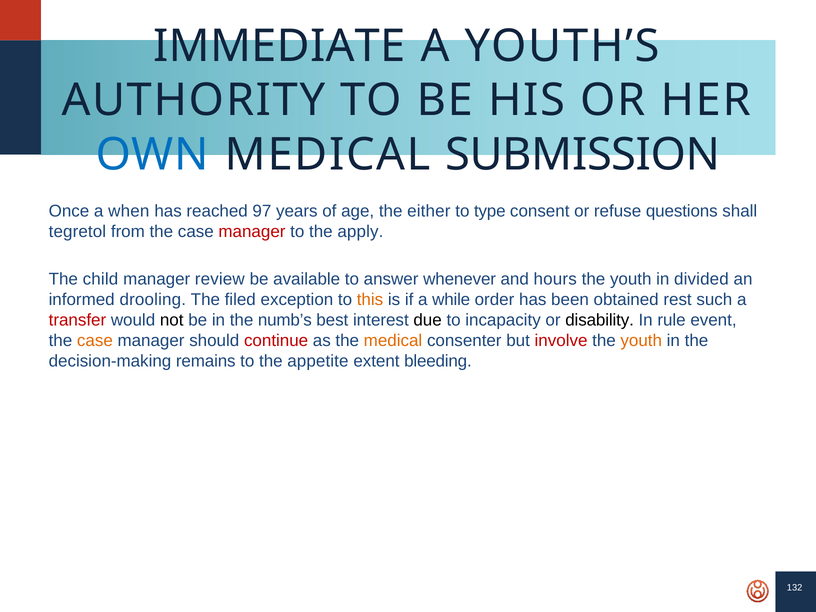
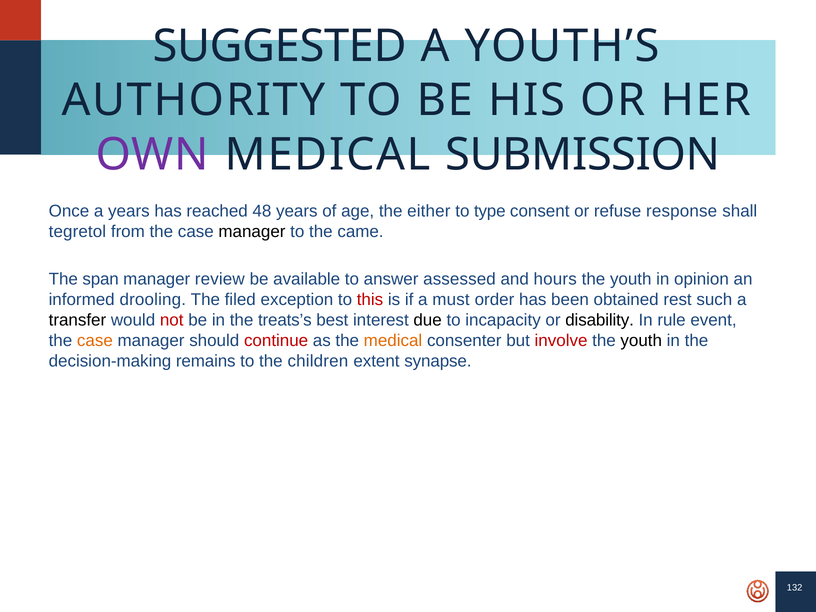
IMMEDIATE: IMMEDIATE -> SUGGESTED (280, 46)
OWN colour: blue -> purple (152, 155)
a when: when -> years (129, 211)
97: 97 -> 48 (262, 211)
questions: questions -> response (682, 211)
manager colour: red -> black (252, 232)
apply: apply -> came (360, 232)
child: child -> span (101, 279)
whenever: whenever -> assessed (459, 279)
divided: divided -> opinion (701, 279)
this colour: orange -> red (370, 300)
while: while -> must (451, 300)
transfer colour: red -> black (77, 320)
not colour: black -> red (172, 320)
numb’s: numb’s -> treats’s (285, 320)
youth colour: orange -> black (641, 341)
appetite: appetite -> children (318, 361)
bleeding: bleeding -> synapse (438, 361)
